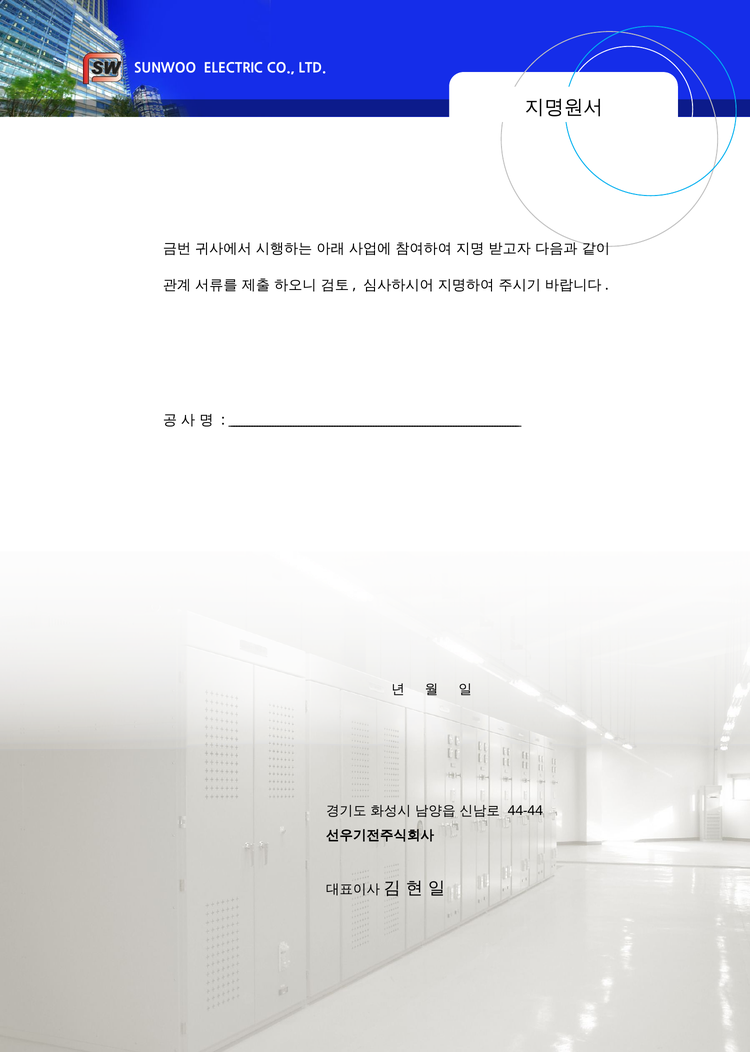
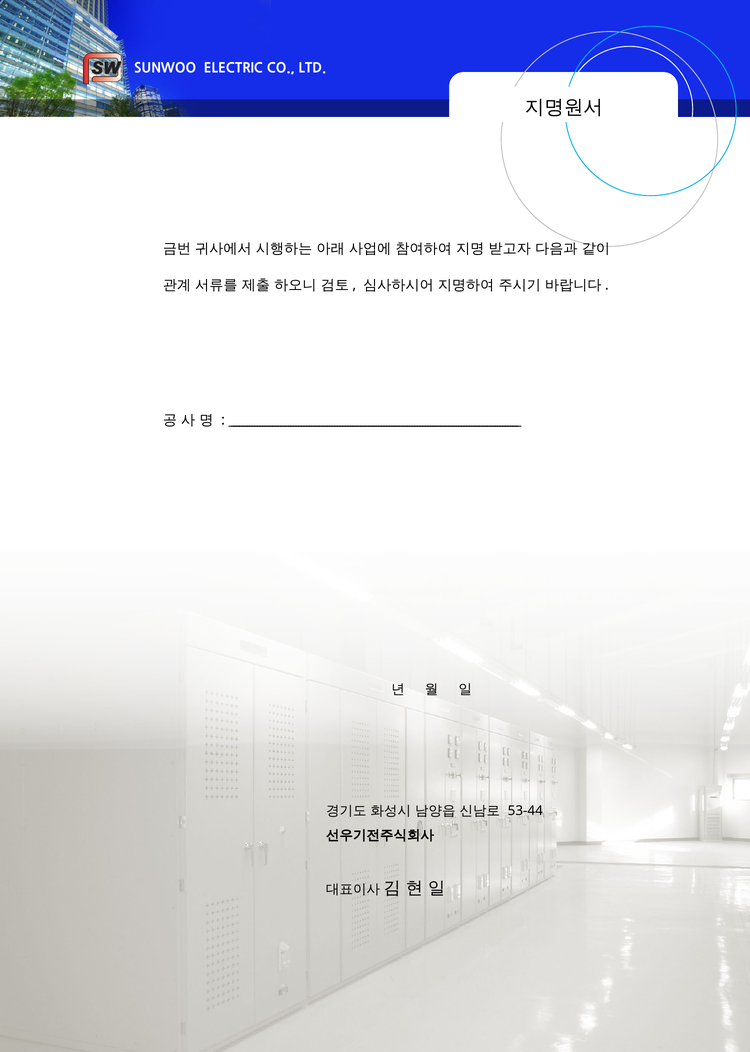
44-44: 44-44 -> 53-44 (525, 811)
